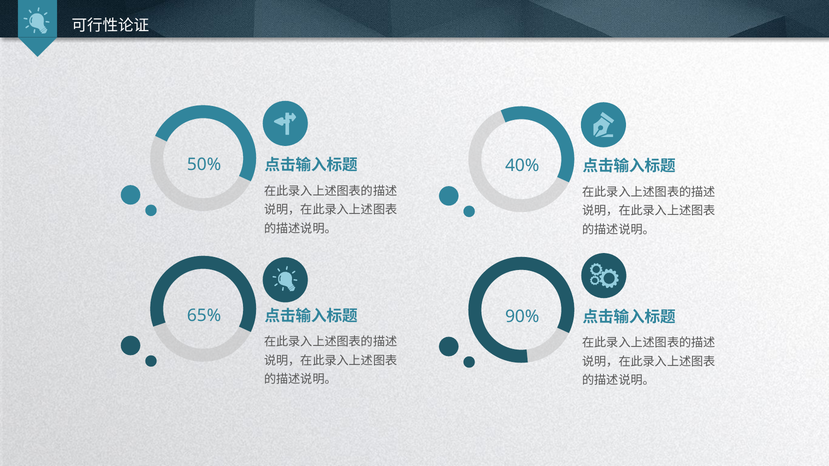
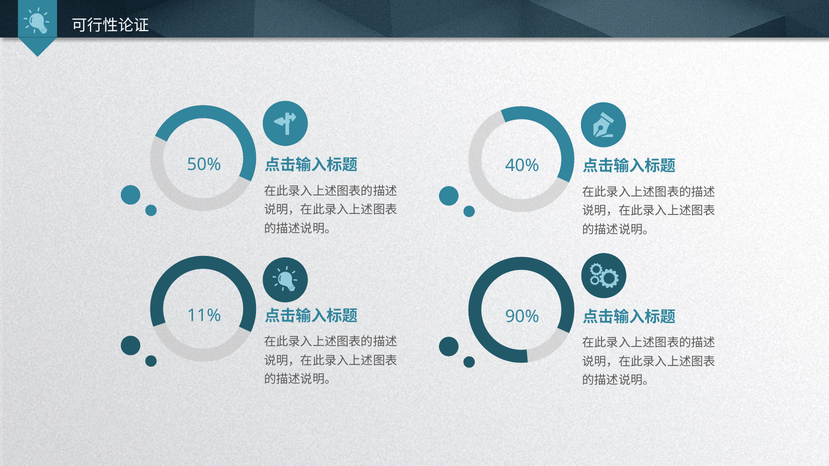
65%: 65% -> 11% (204, 316)
